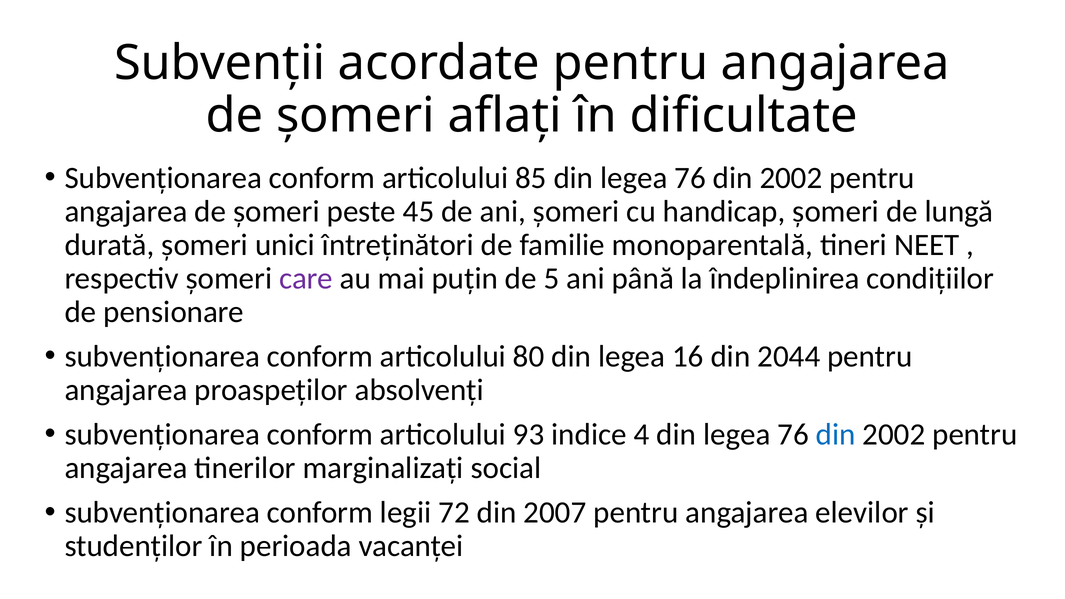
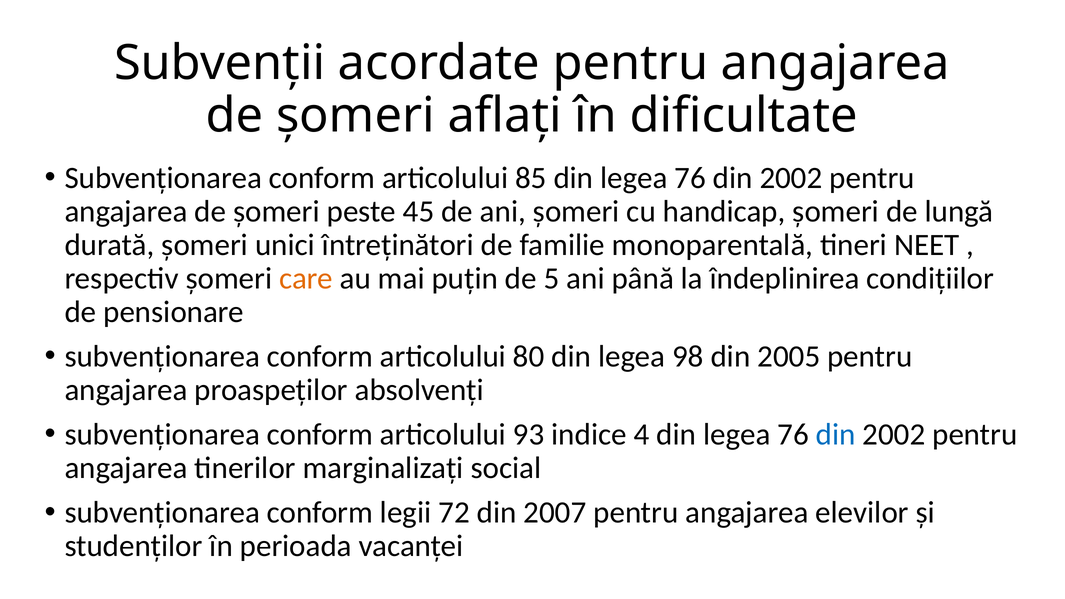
care colour: purple -> orange (306, 278)
16: 16 -> 98 (688, 356)
2044: 2044 -> 2005 (789, 356)
